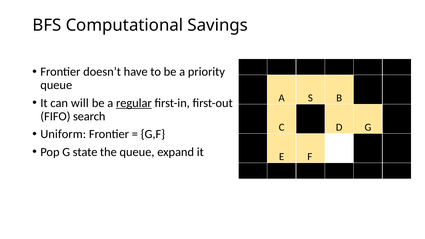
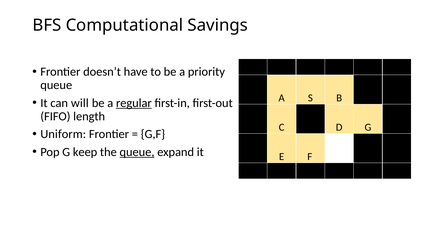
search: search -> length (89, 116)
state: state -> keep (85, 152)
queue underline: none -> present (137, 152)
